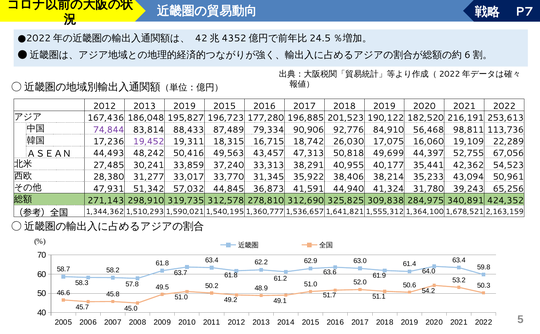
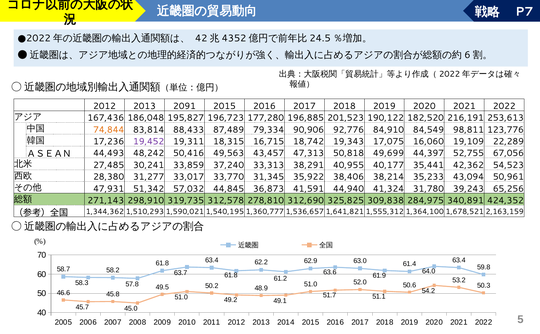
2013 2019: 2019 -> 2091 (184, 106)
74,844 colour: purple -> orange (109, 130)
56,468: 56,468 -> 84,549 (428, 130)
113,736: 113,736 -> 123,776 (506, 130)
26,030: 26,030 -> 19,343 (349, 141)
